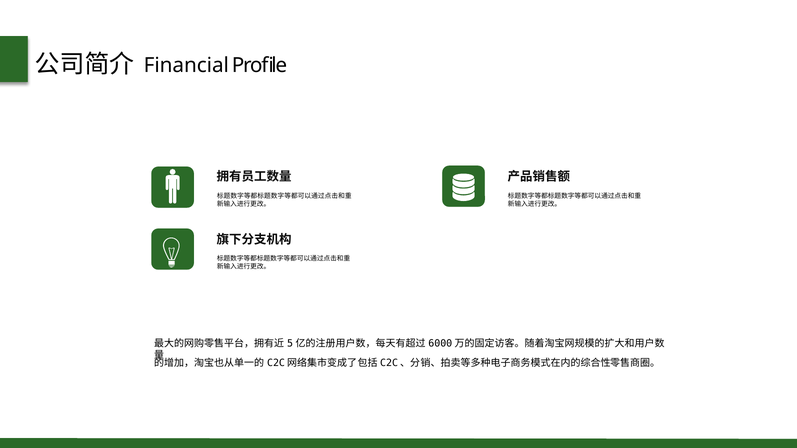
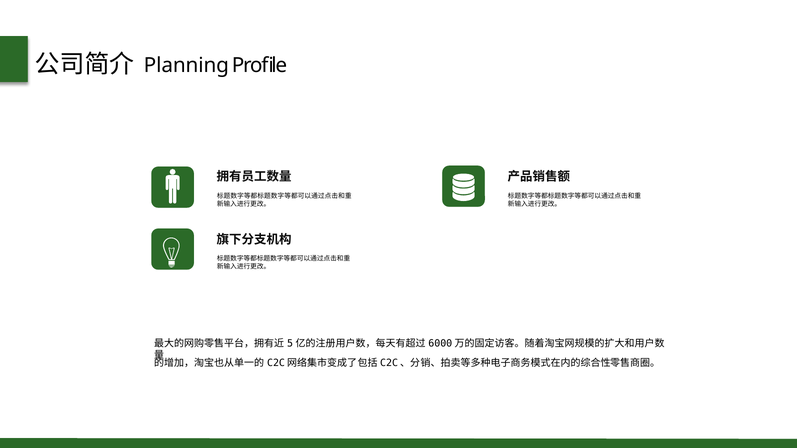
Financial: Financial -> Planning (186, 66)
